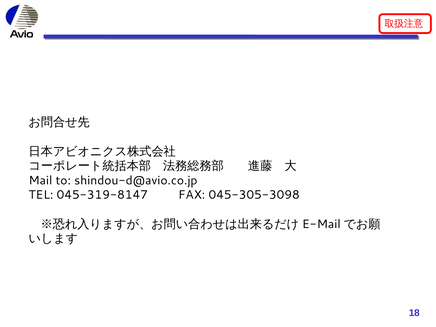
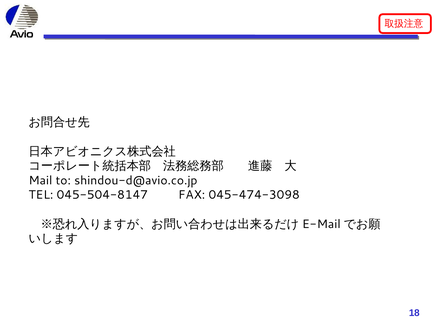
045-319-8147: 045-319-8147 -> 045-504-8147 (102, 195)
045-305-3098: 045-305-3098 -> 045-474-3098 (254, 195)
